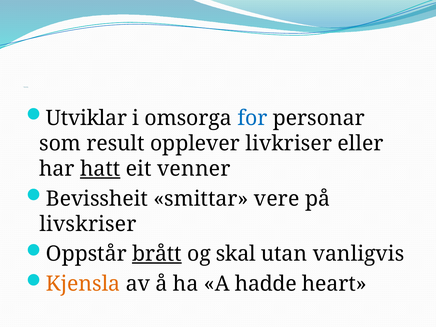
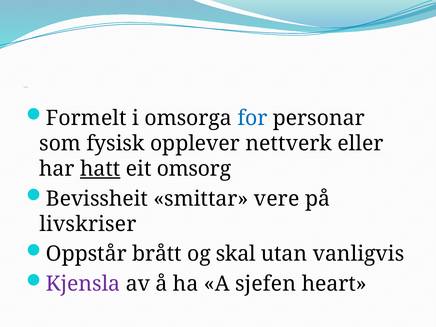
Utviklar: Utviklar -> Formelt (86, 118)
result: result -> fysisk (116, 143)
livkriser: livkriser -> nettverk (289, 143)
venner: venner -> omsorg (194, 169)
brått underline: present -> none (157, 254)
Kjensla colour: orange -> purple (83, 284)
hadde: hadde -> sjefen (266, 284)
